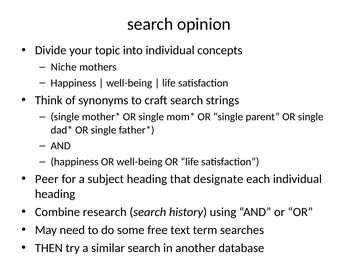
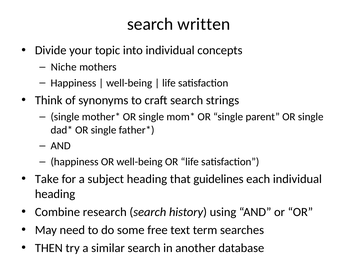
opinion: opinion -> written (204, 24)
Peer: Peer -> Take (47, 179)
designate: designate -> guidelines (218, 179)
